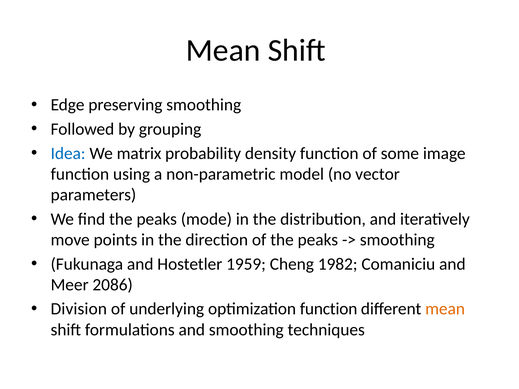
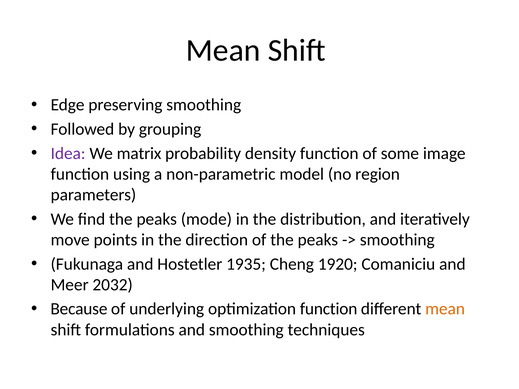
Idea colour: blue -> purple (68, 153)
vector: vector -> region (378, 174)
1959: 1959 -> 1935 (246, 264)
1982: 1982 -> 1920 (338, 264)
2086: 2086 -> 2032 (113, 285)
Division: Division -> Because (79, 309)
